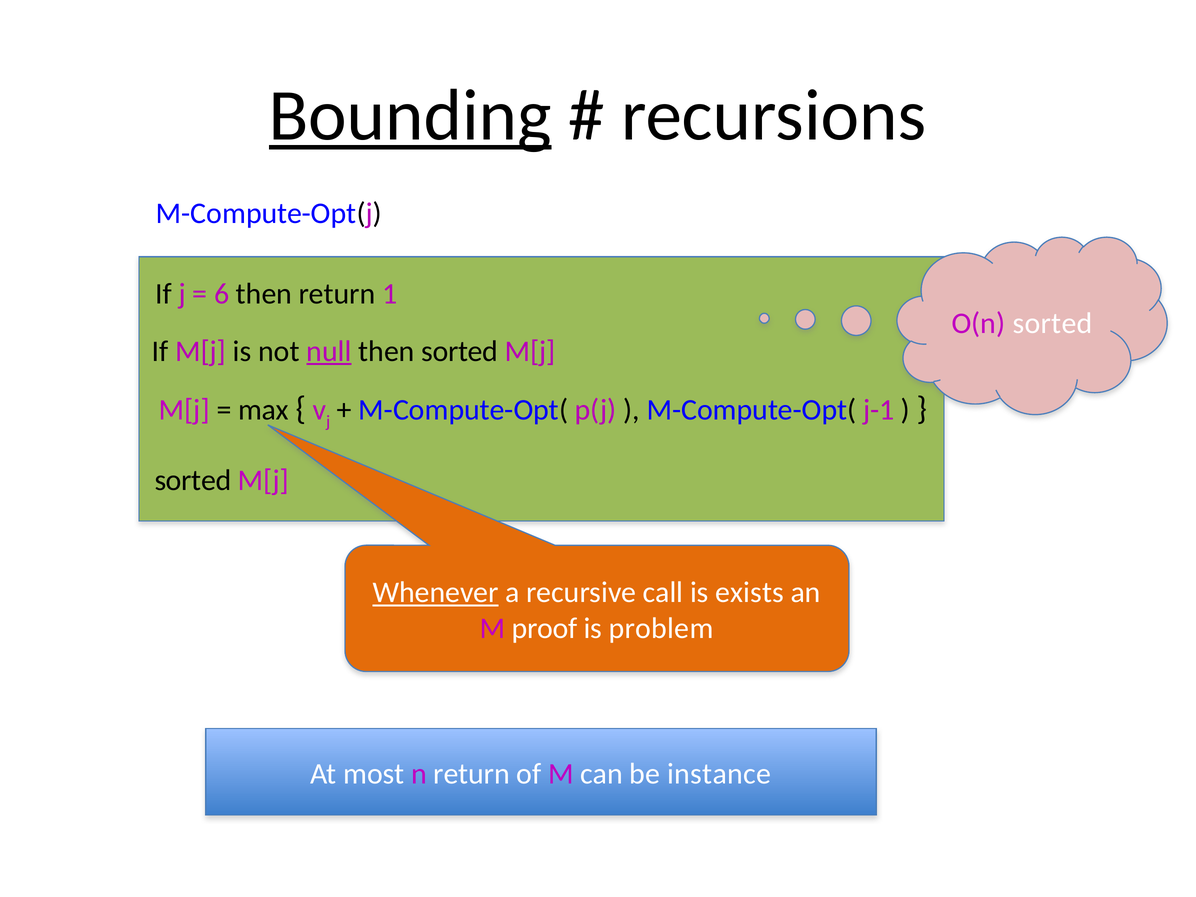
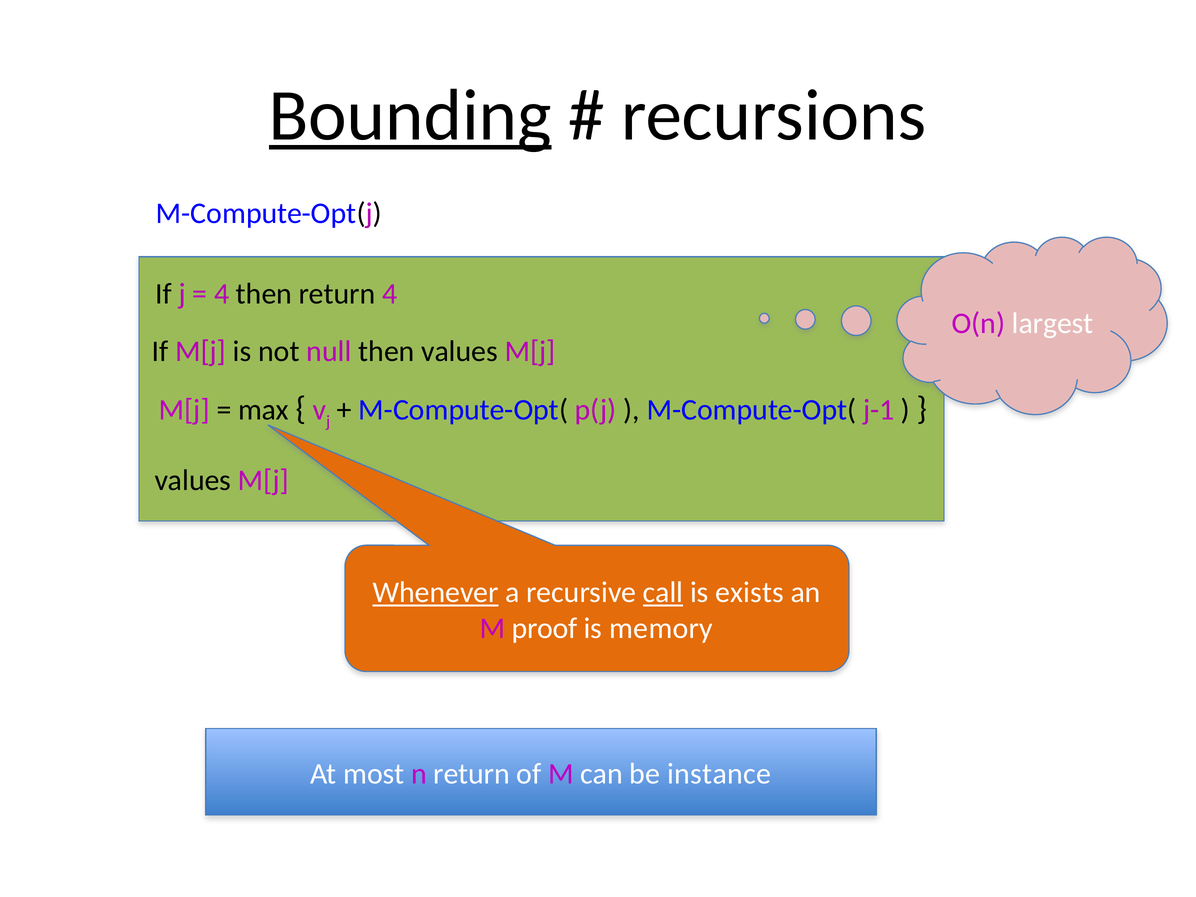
6: 6 -> 4 (222, 294)
return 1: 1 -> 4 (390, 294)
O(n sorted: sorted -> largest (1053, 323)
null underline: present -> none (329, 351)
then sorted: sorted -> values (460, 351)
sorted: sorted -> values (193, 480)
call underline: none -> present (663, 593)
problem: problem -> memory (661, 628)
